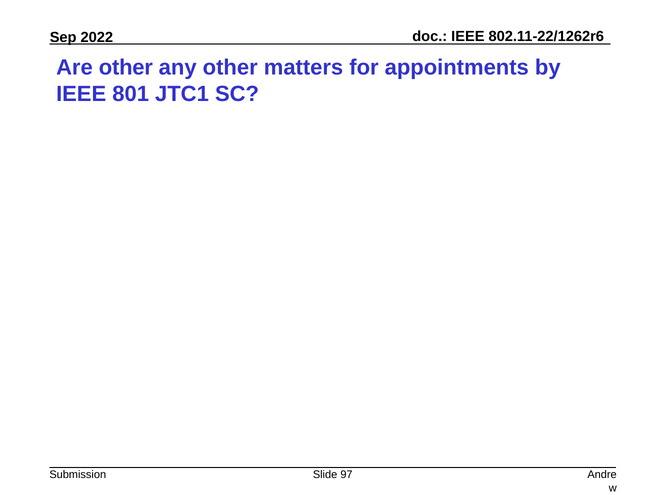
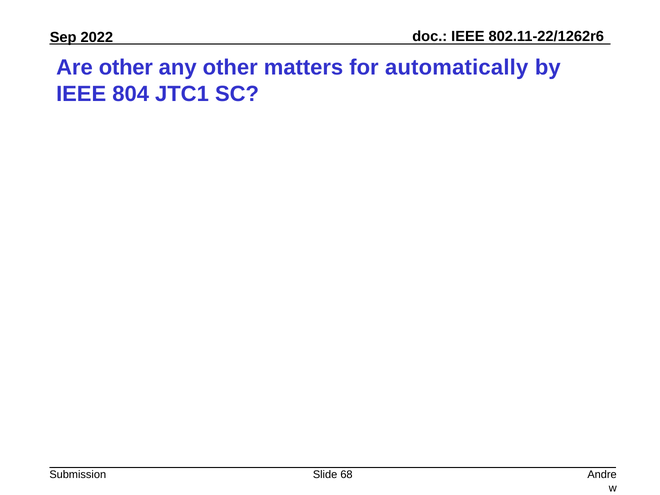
appointments: appointments -> automatically (457, 68)
801: 801 -> 804 (131, 94)
97: 97 -> 68 (346, 475)
